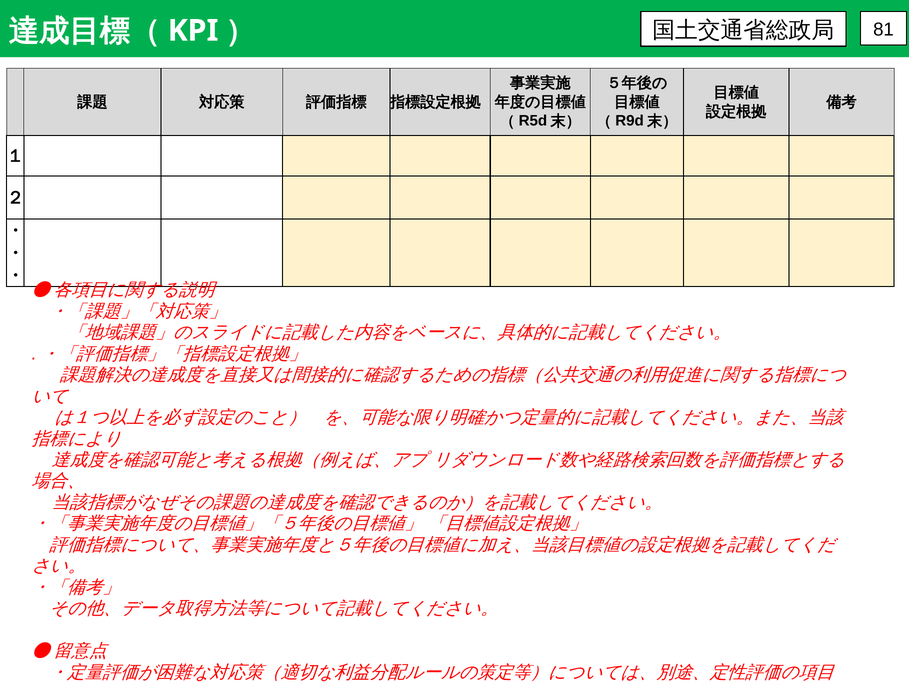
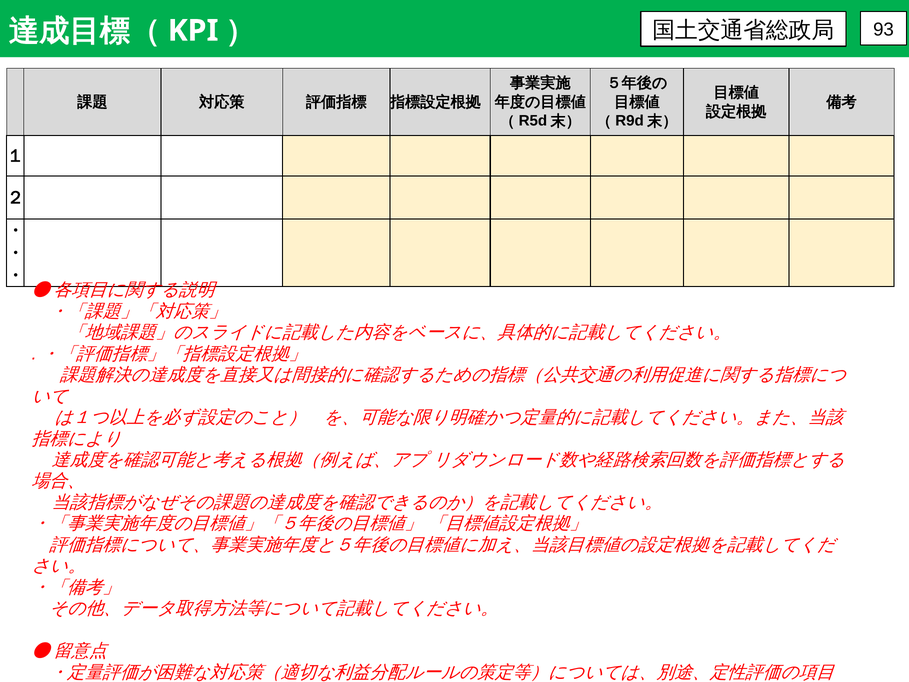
81: 81 -> 93 (884, 30)
